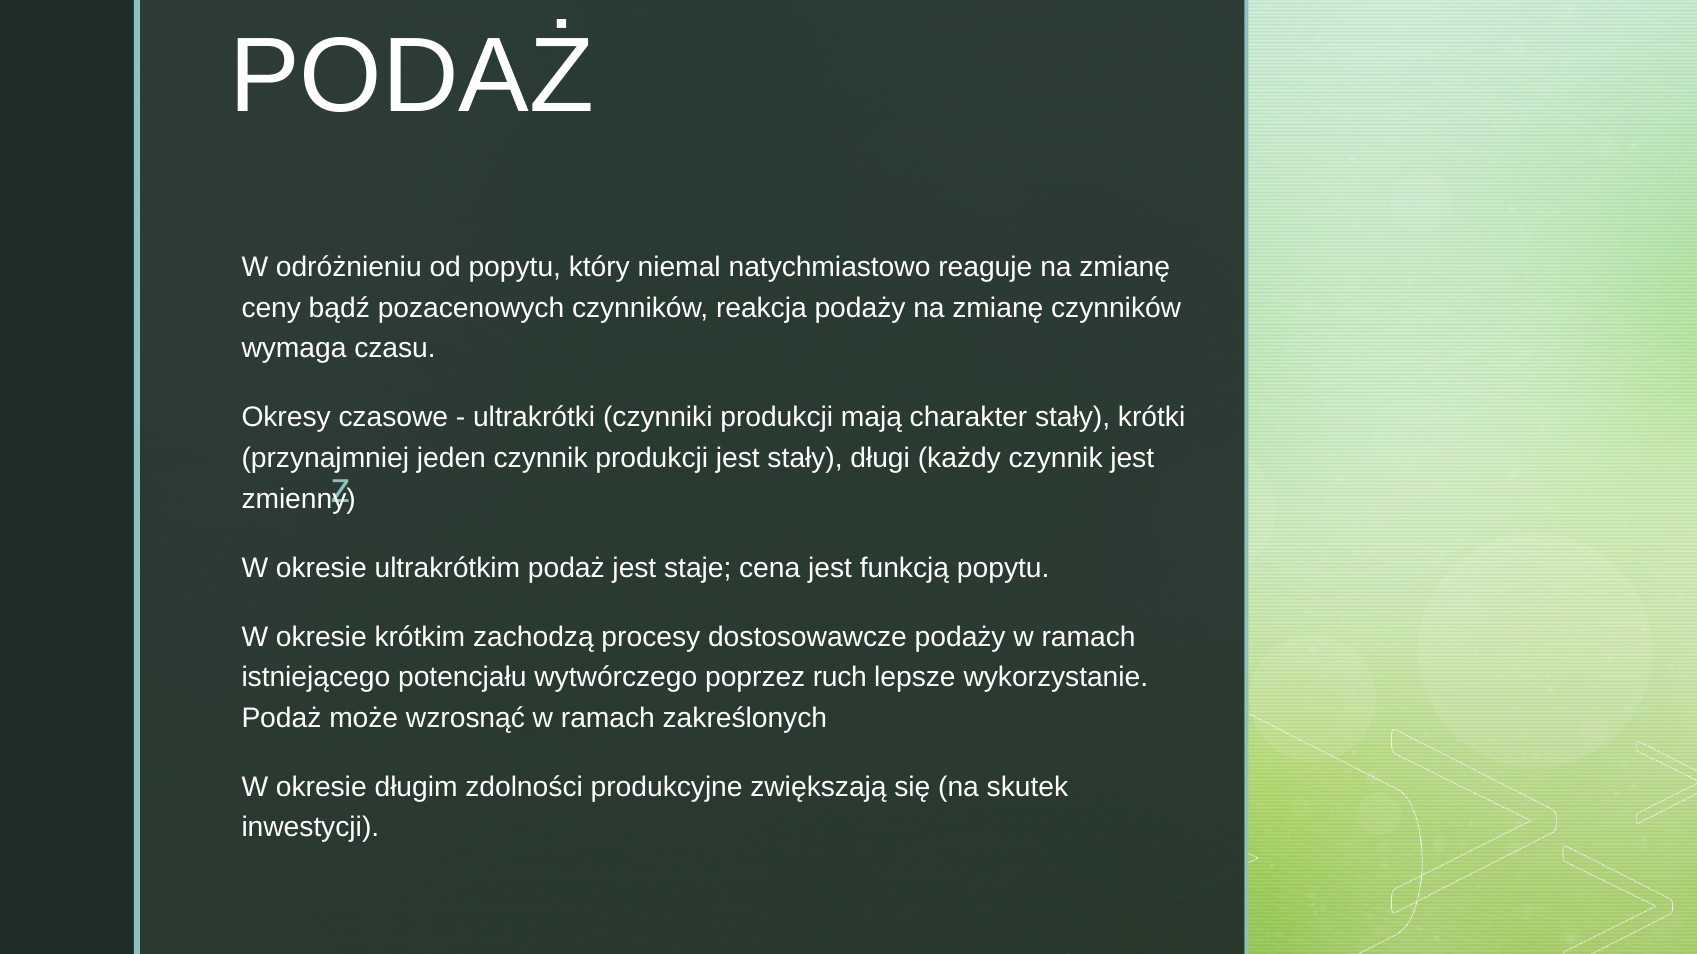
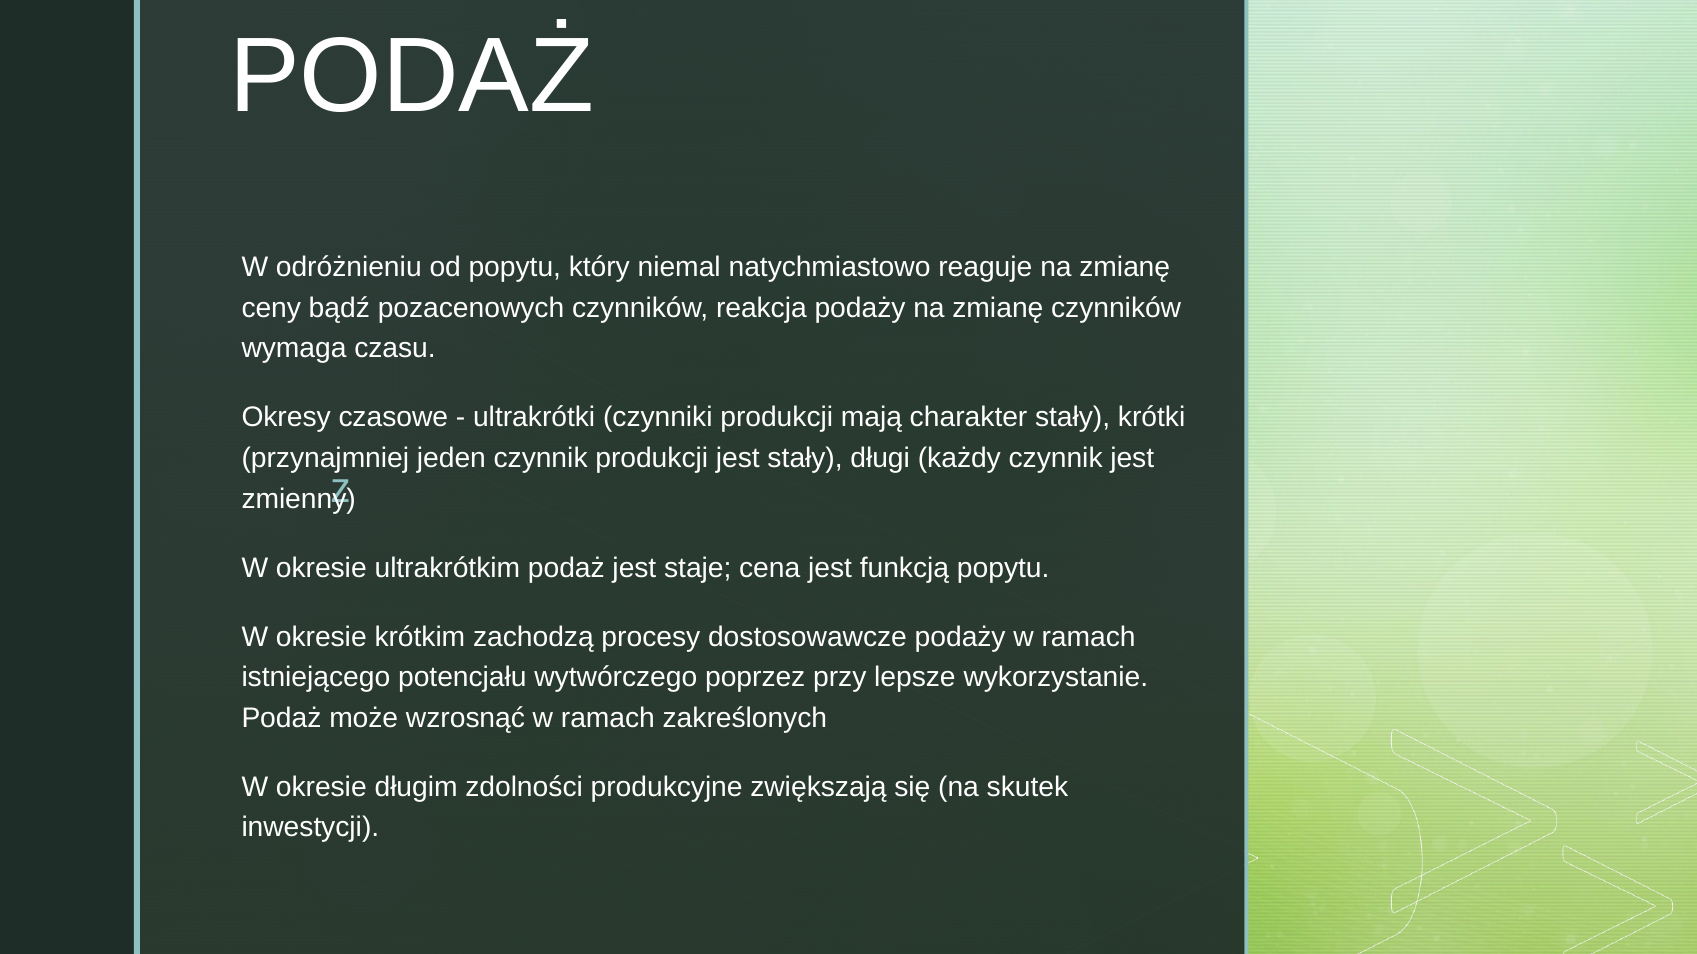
ruch: ruch -> przy (840, 678)
